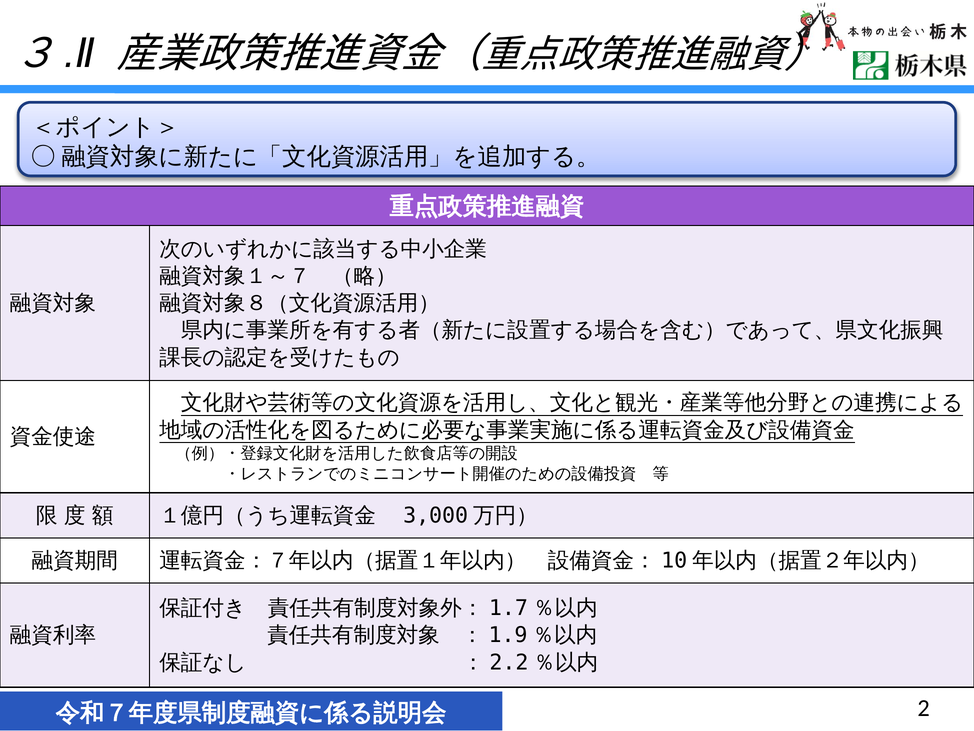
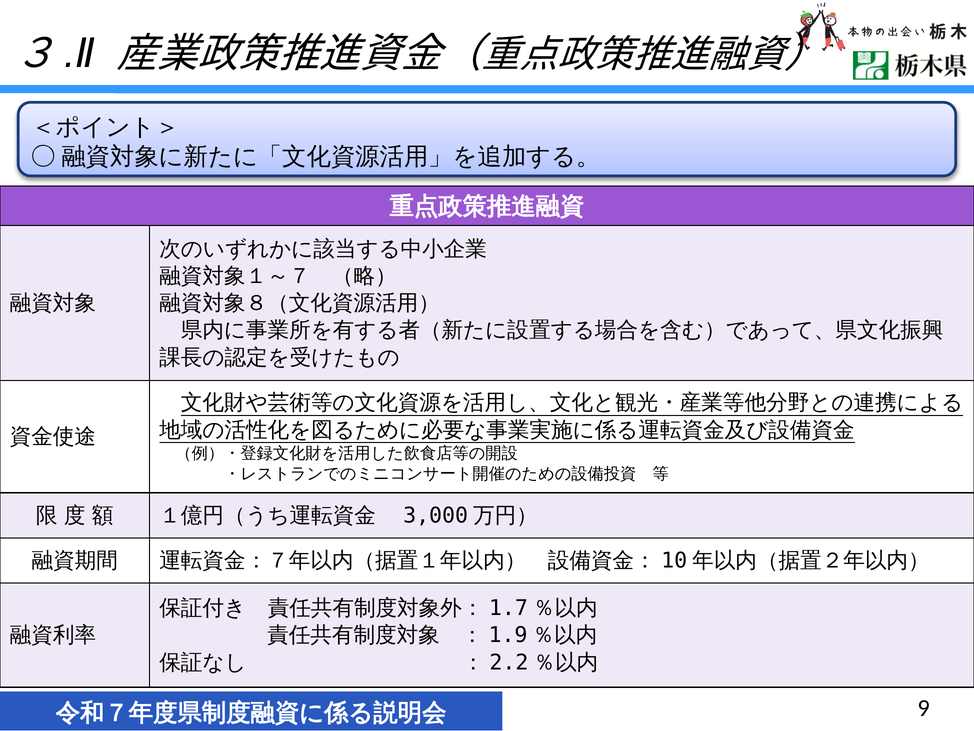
2: 2 -> 9 (924, 708)
